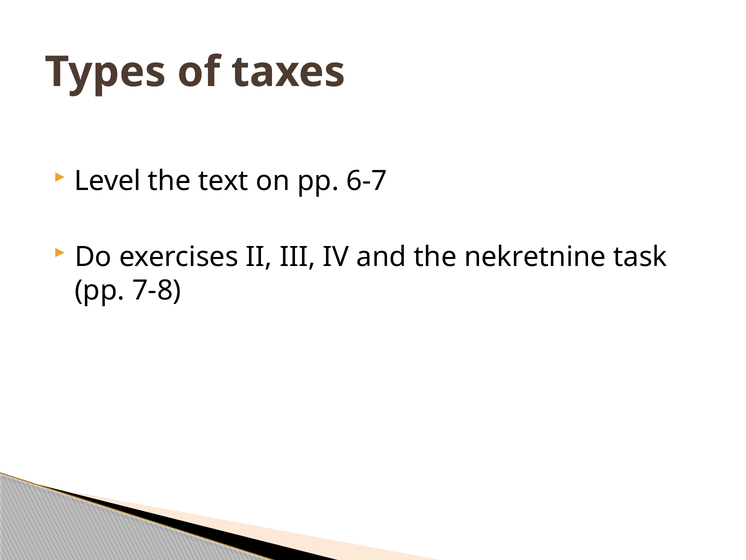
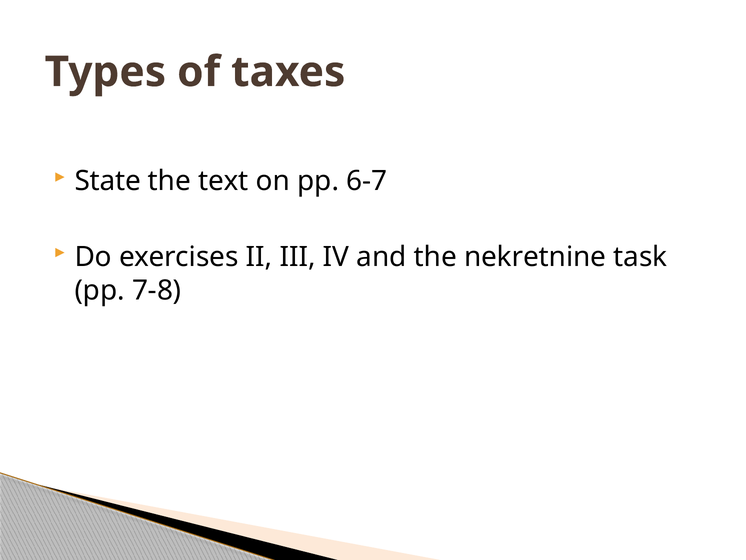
Level: Level -> State (108, 181)
